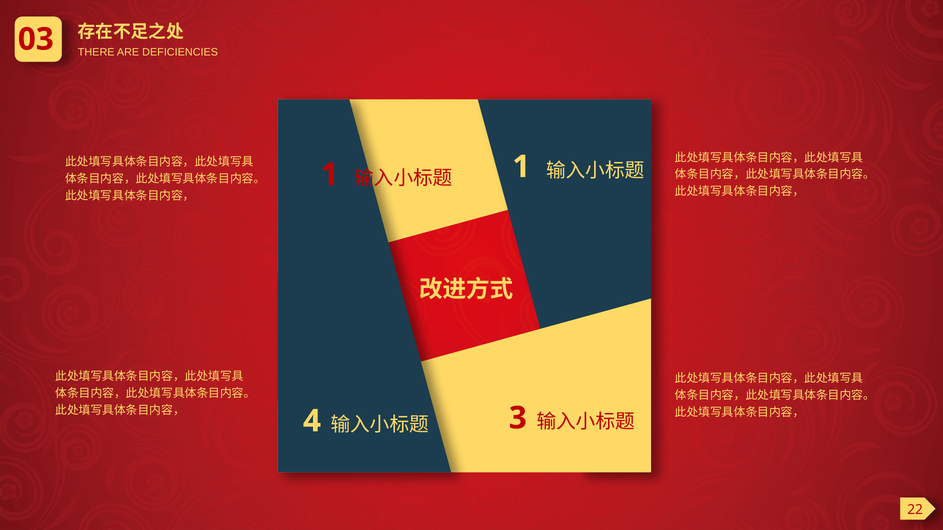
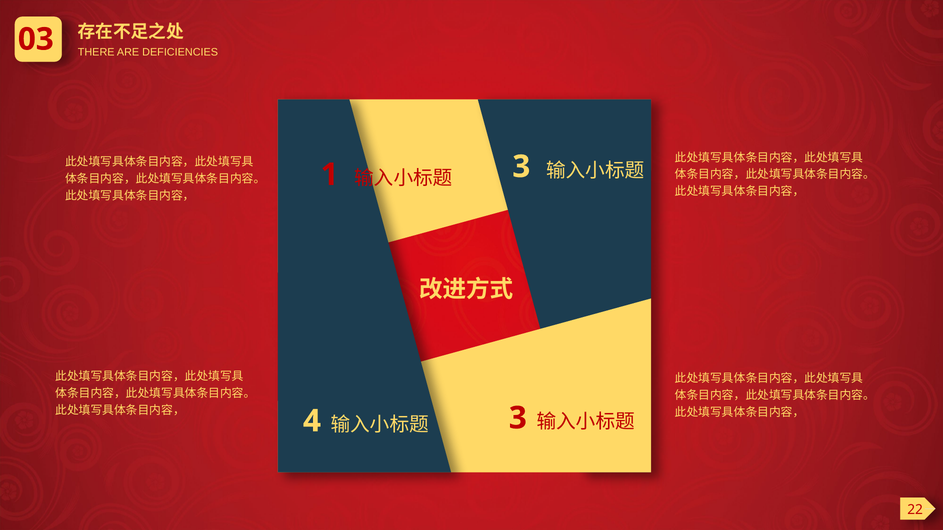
1: 1 -> 3 (521, 167)
